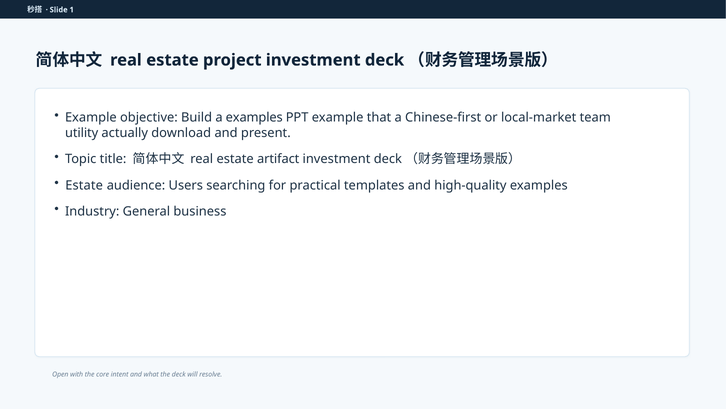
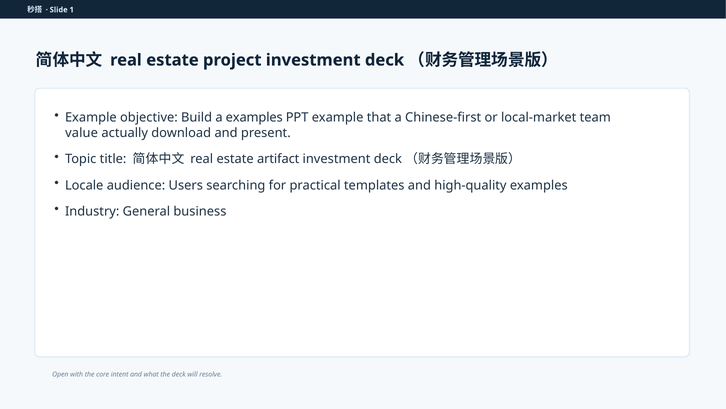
utility: utility -> value (82, 133)
Estate: Estate -> Locale (84, 185)
